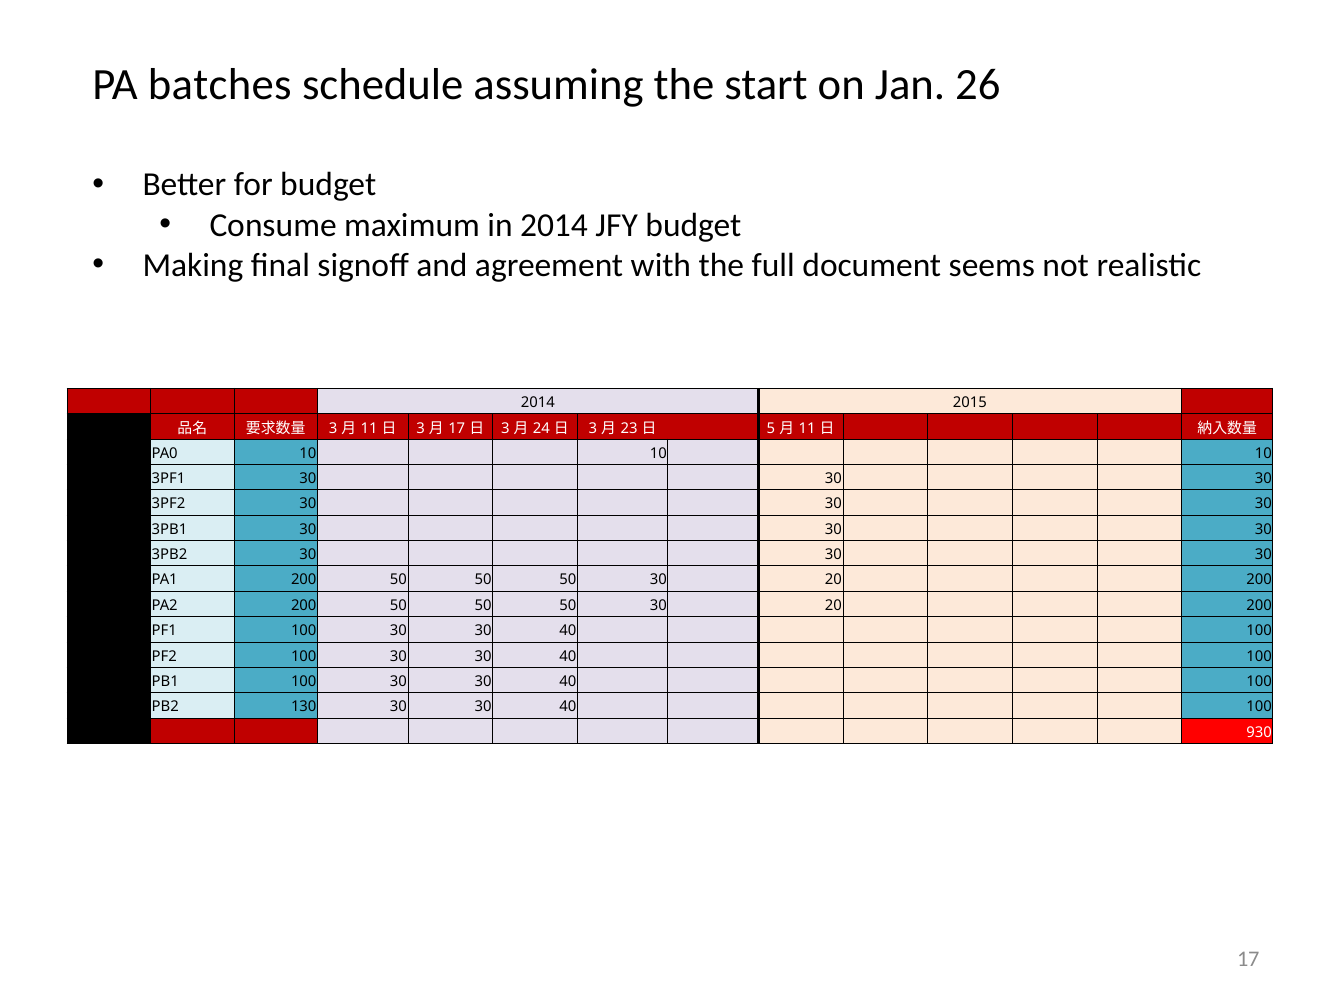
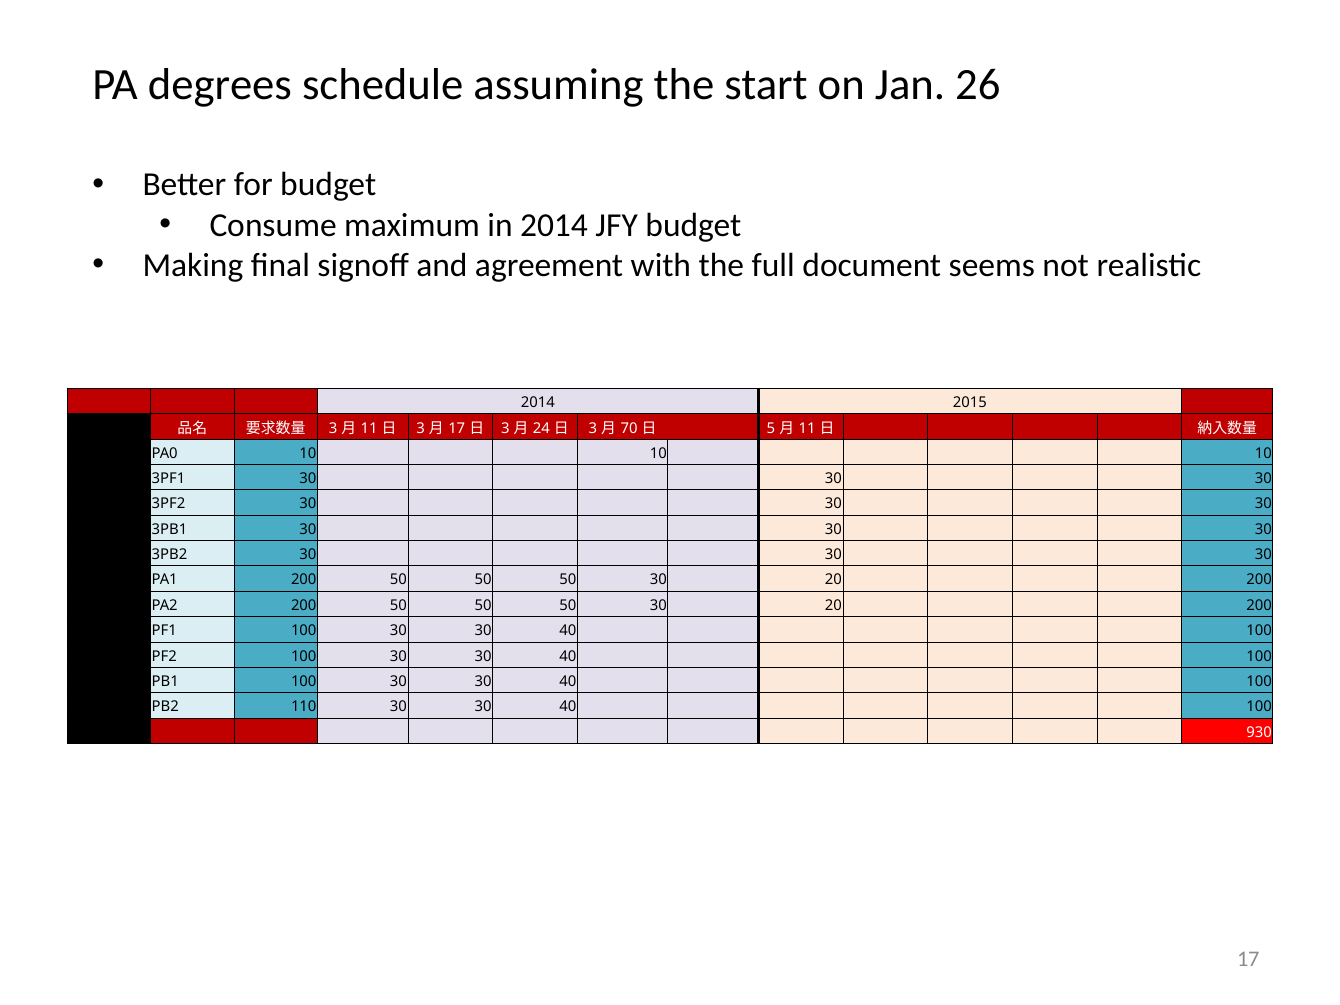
batches: batches -> degrees (220, 85)
23: 23 -> 70 (629, 428)
130: 130 -> 110 (304, 707)
